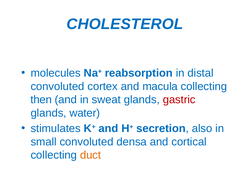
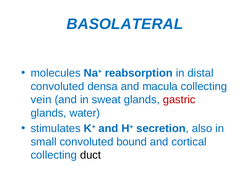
CHOLESTEROL: CHOLESTEROL -> BASOLATERAL (125, 24)
cortex: cortex -> densa (103, 87)
then: then -> vein (41, 100)
densa: densa -> bound (132, 142)
duct colour: orange -> black (91, 156)
